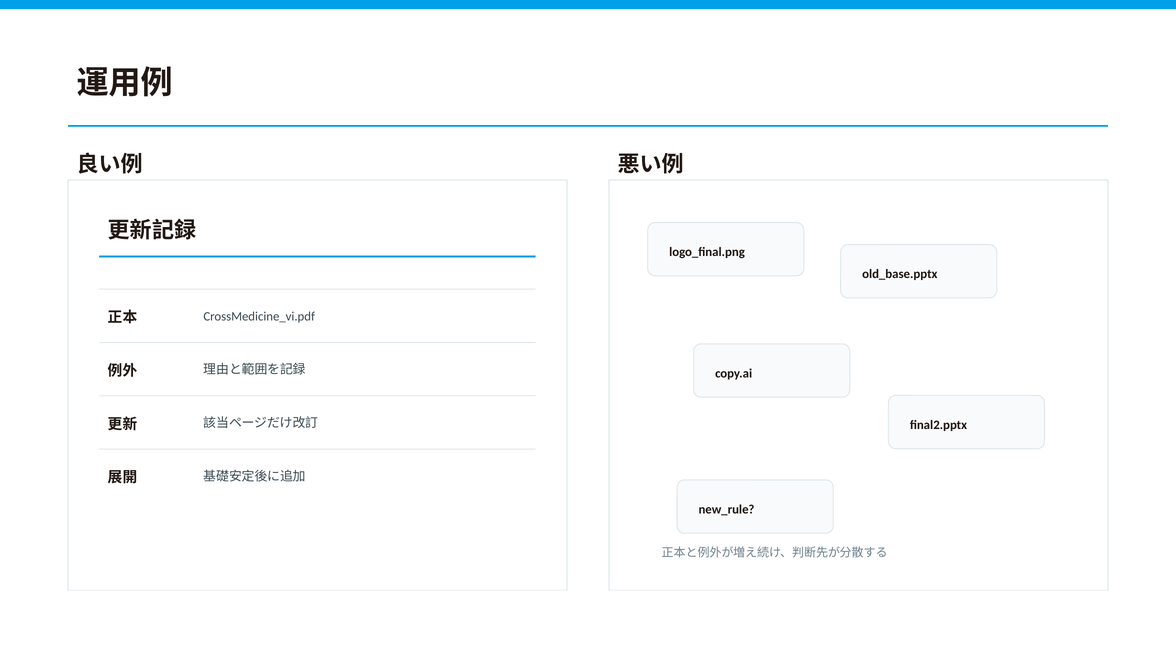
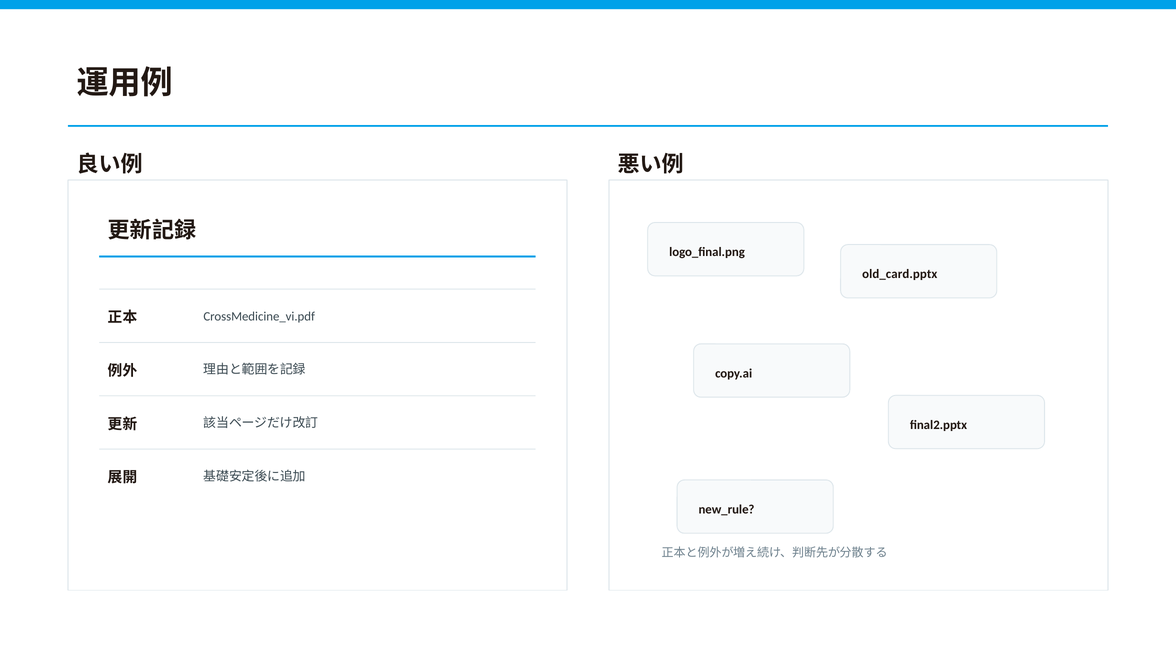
old_base.pptx: old_base.pptx -> old_card.pptx (900, 274)
